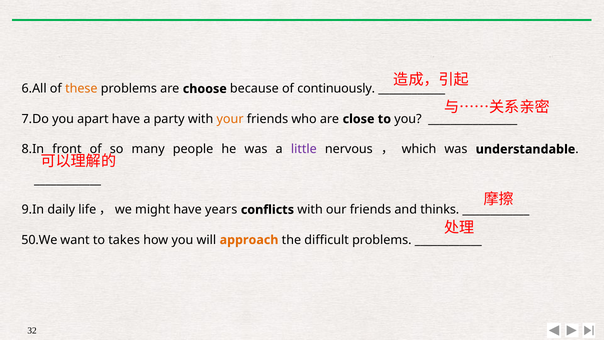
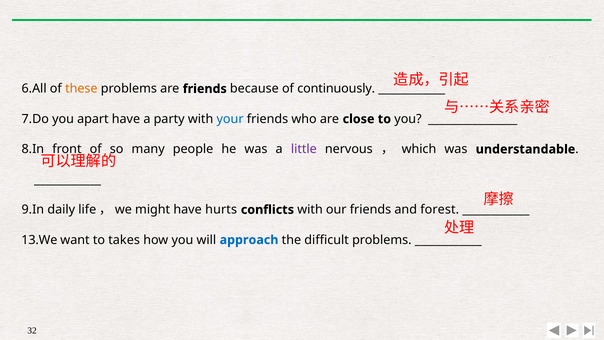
are choose: choose -> friends (205, 89)
your colour: orange -> blue (230, 119)
years: years -> hurts (221, 210)
thinks: thinks -> forest (440, 210)
50.We: 50.We -> 13.We (39, 240)
approach colour: orange -> blue (249, 240)
